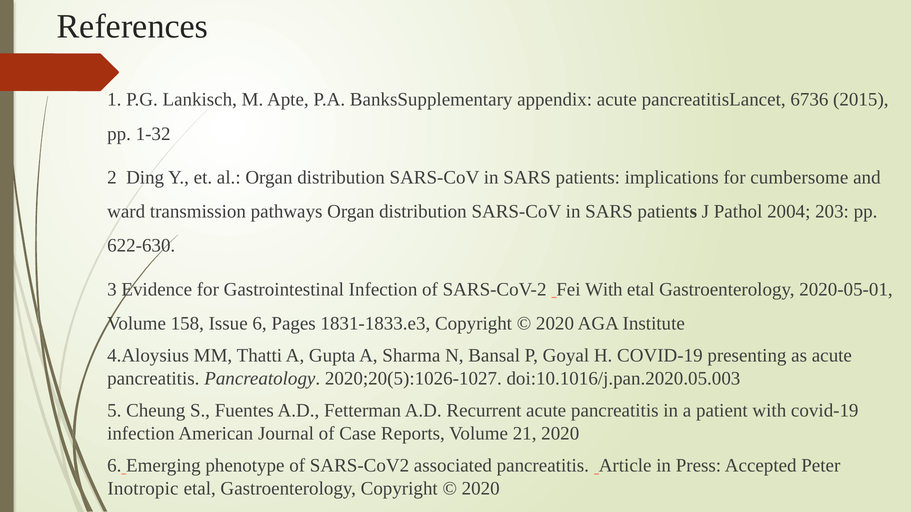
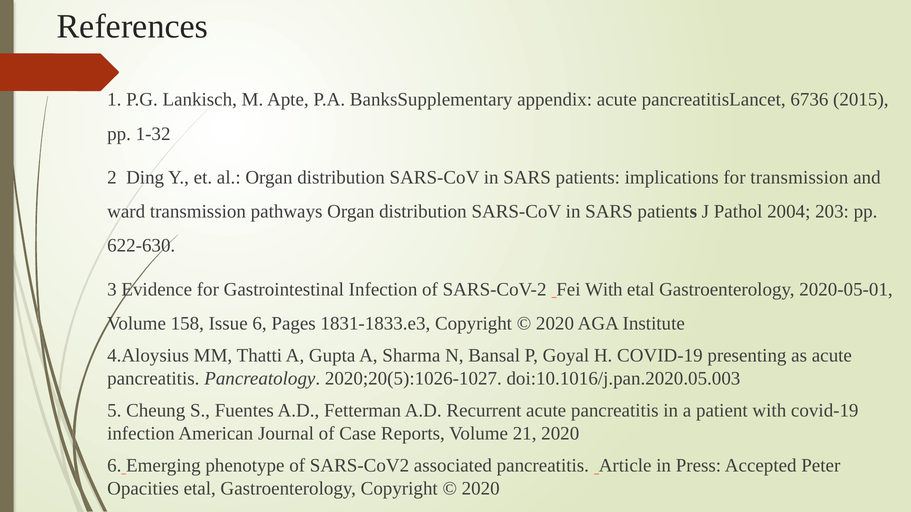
for cumbersome: cumbersome -> transmission (799, 178)
Inotropic: Inotropic -> Opacities (143, 489)
